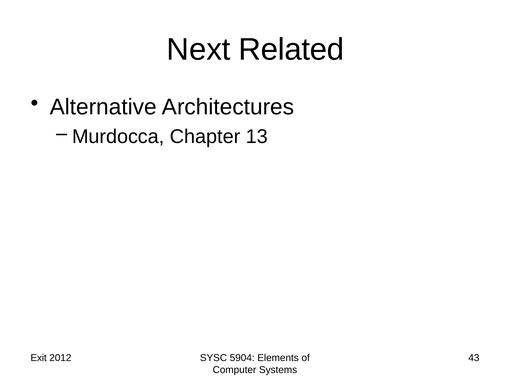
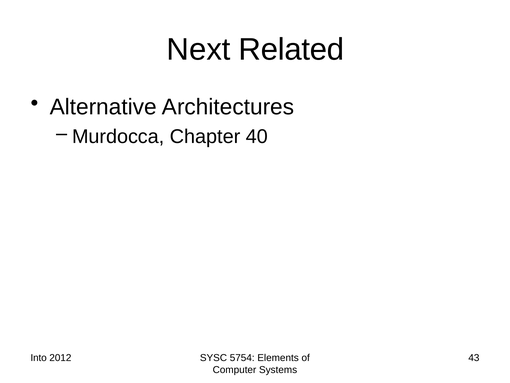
13: 13 -> 40 (257, 136)
Exit: Exit -> Into (39, 358)
5904: 5904 -> 5754 (242, 358)
